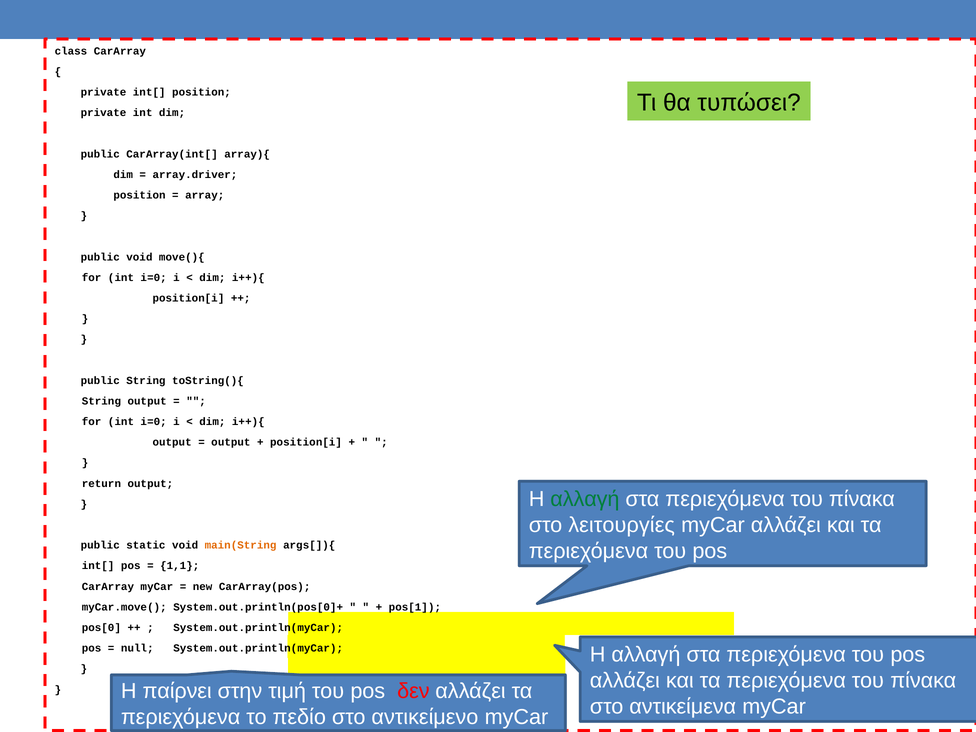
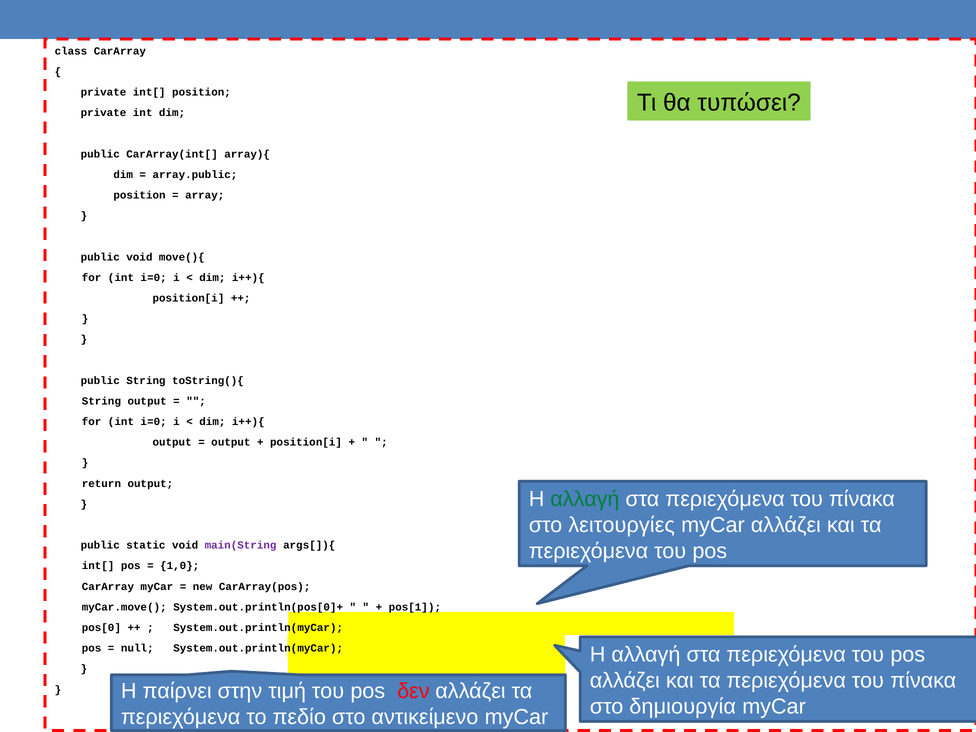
array.driver: array.driver -> array.public (195, 175)
main(String colour: orange -> purple (241, 545)
1,1: 1,1 -> 1,0 (180, 566)
αντικείμενα: αντικείμενα -> δημιουργία (683, 707)
